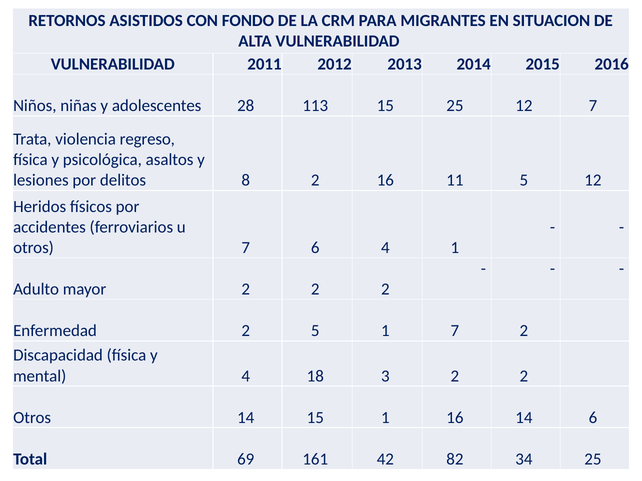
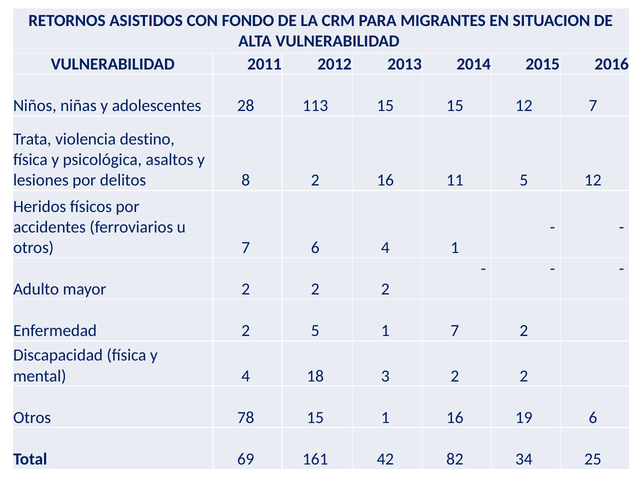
15 25: 25 -> 15 (455, 106)
regreso: regreso -> destino (147, 139)
Otros 14: 14 -> 78 (246, 418)
16 14: 14 -> 19 (524, 418)
